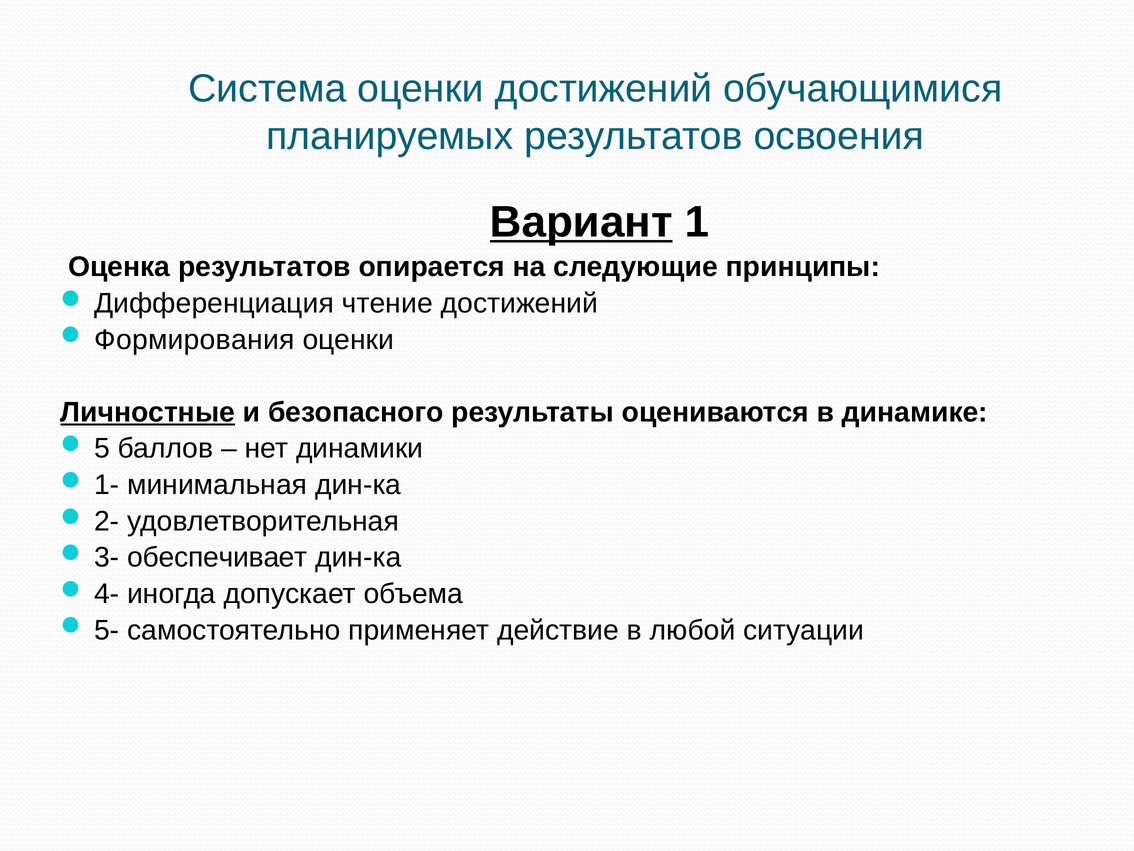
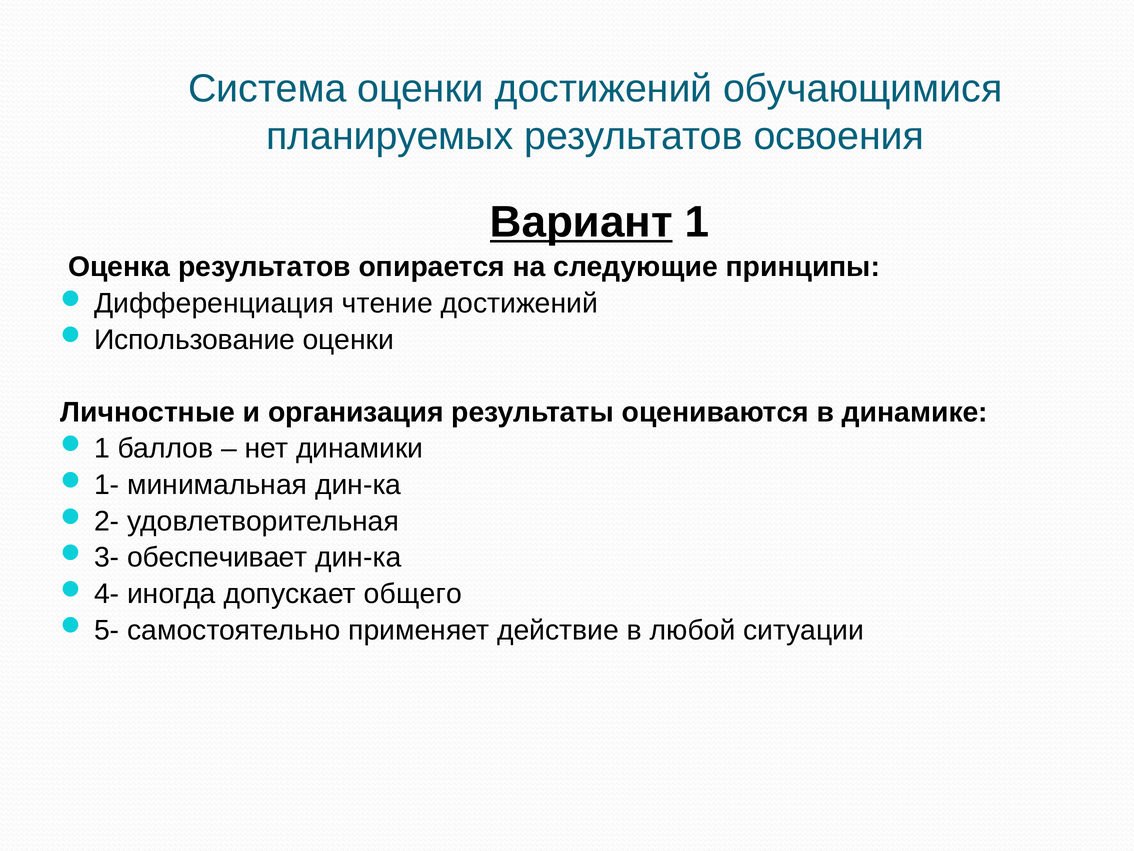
Формирования: Формирования -> Использование (195, 339)
Личностные underline: present -> none (148, 412)
безопасного: безопасного -> организация (356, 412)
5: 5 -> 1 (102, 448)
объема: объема -> общего (413, 593)
